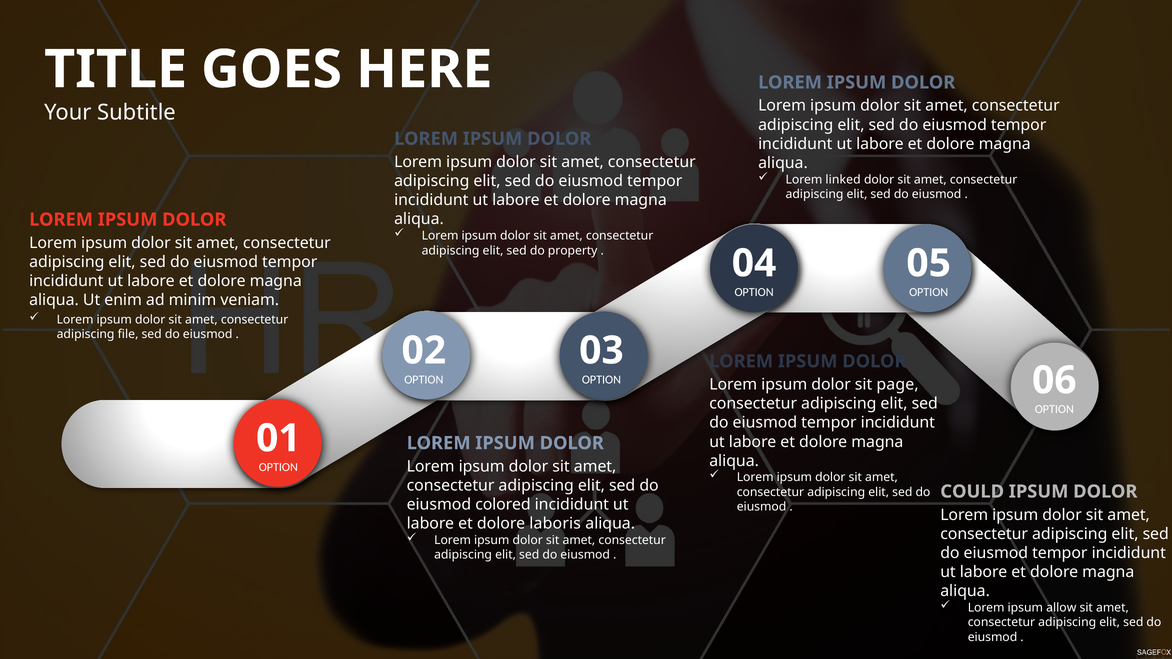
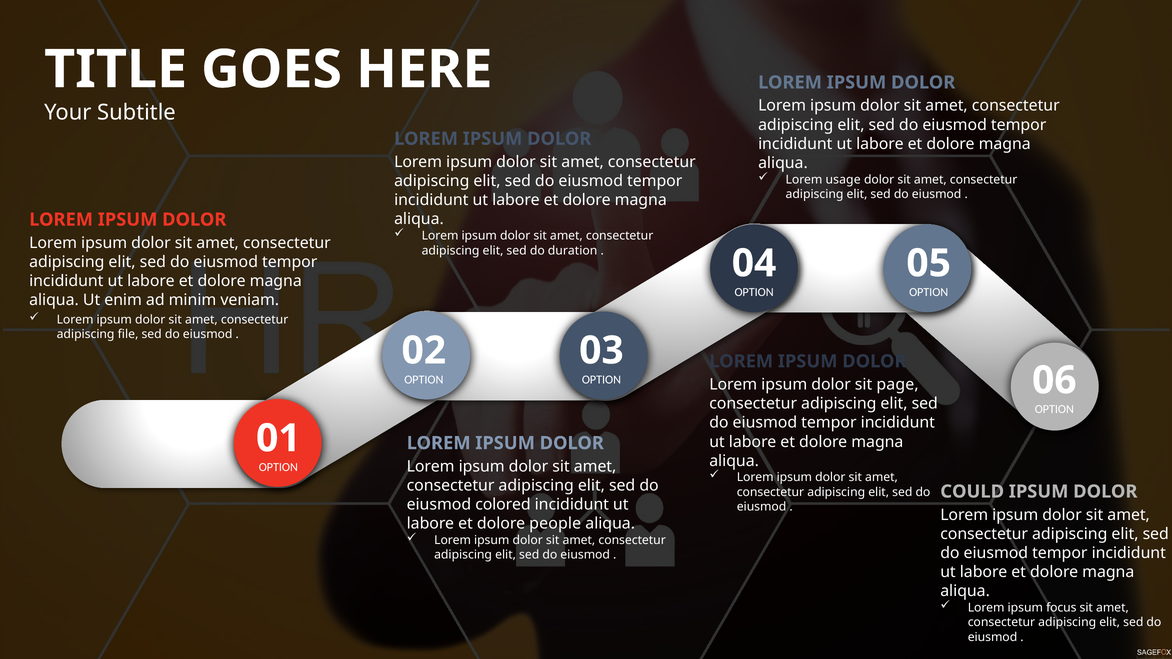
linked: linked -> usage (843, 180)
property: property -> duration (573, 251)
laboris: laboris -> people (555, 524)
allow: allow -> focus (1061, 608)
